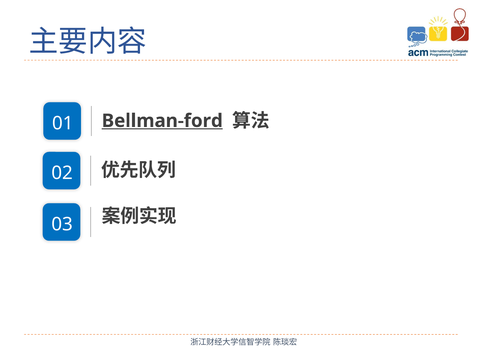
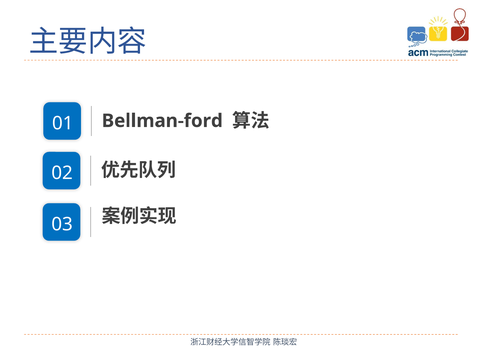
Bellman-ford underline: present -> none (162, 121)
